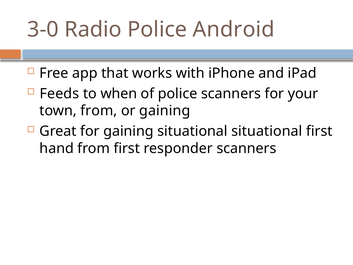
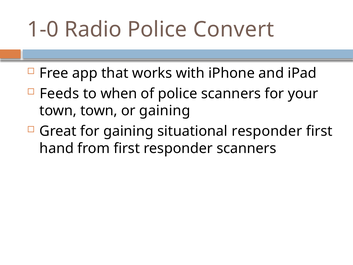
3-0: 3-0 -> 1-0 (43, 29)
Android: Android -> Convert (234, 29)
town from: from -> town (99, 111)
situational situational: situational -> responder (267, 131)
